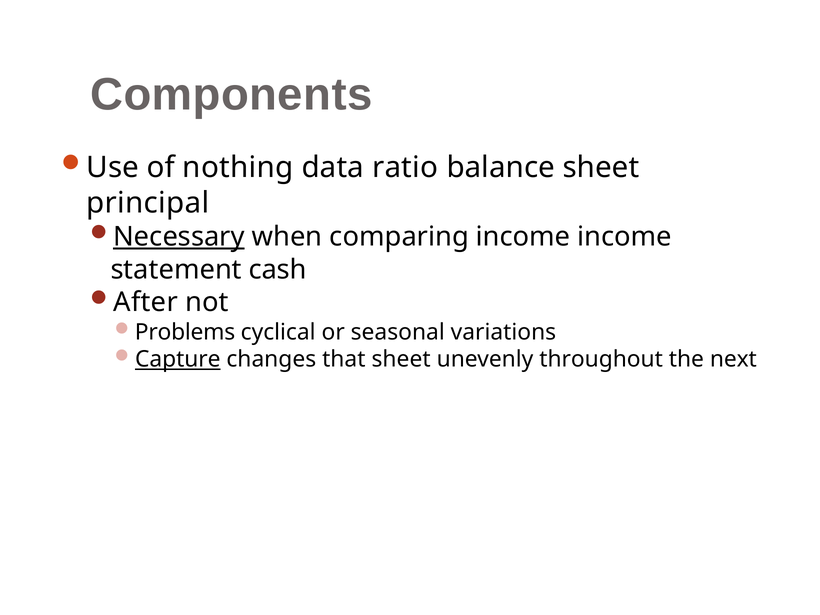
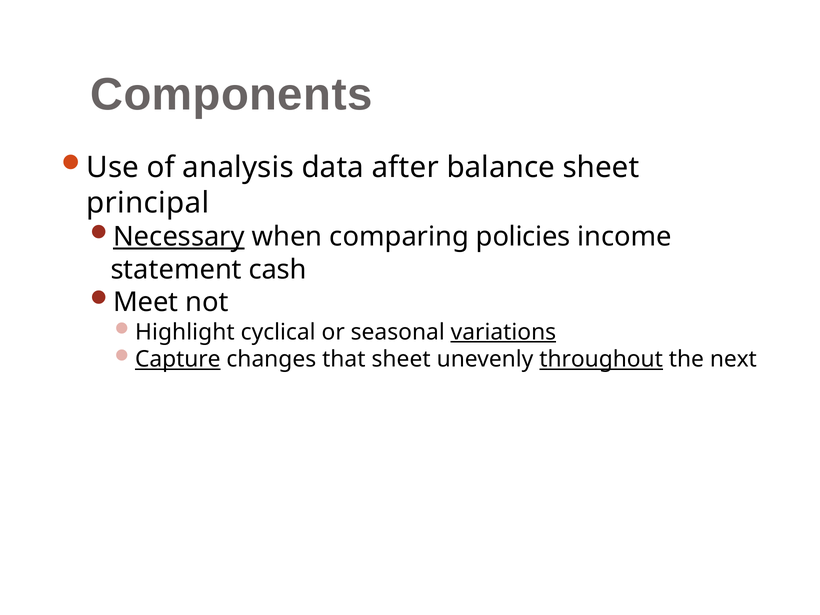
nothing: nothing -> analysis (238, 167)
ratio: ratio -> after (405, 167)
comparing income: income -> policies (523, 237)
After: After -> Meet (146, 302)
Problems: Problems -> Highlight (185, 332)
variations underline: none -> present (503, 332)
throughout underline: none -> present (601, 359)
